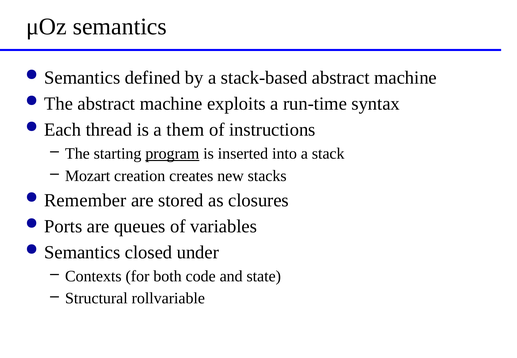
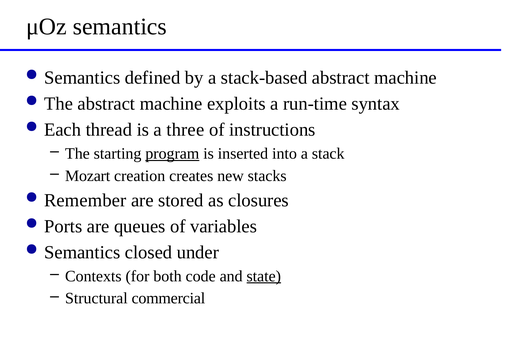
them: them -> three (185, 130)
state underline: none -> present (264, 276)
rollvariable: rollvariable -> commercial (168, 298)
